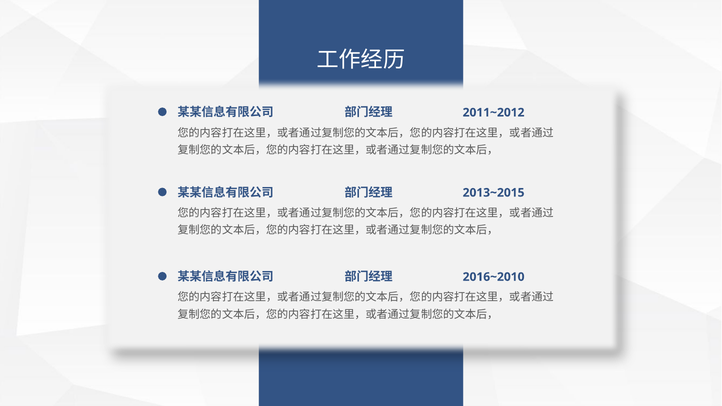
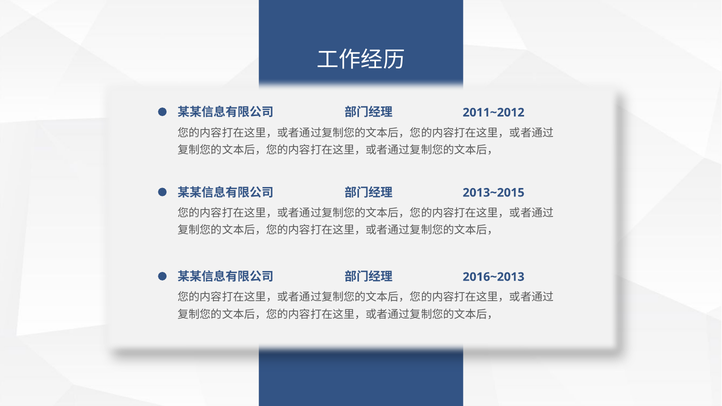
2016~2010: 2016~2010 -> 2016~2013 (494, 277)
